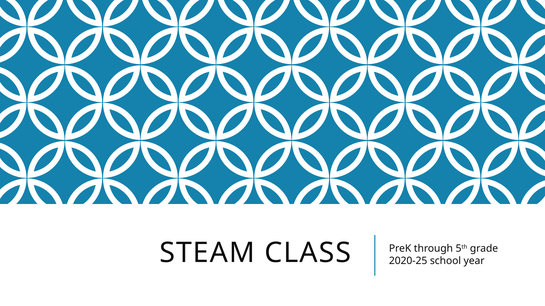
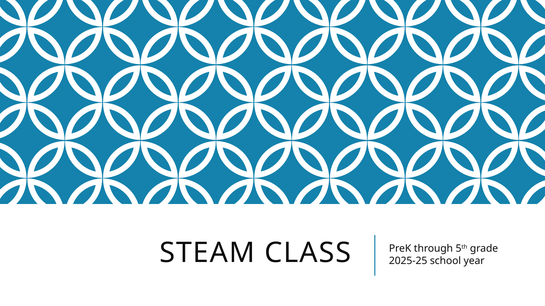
2020-25: 2020-25 -> 2025-25 (408, 261)
